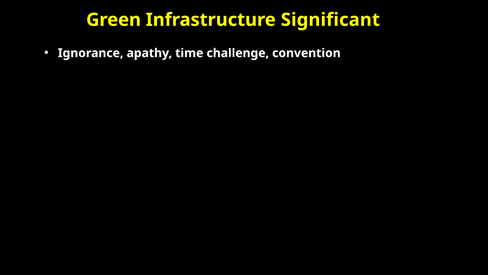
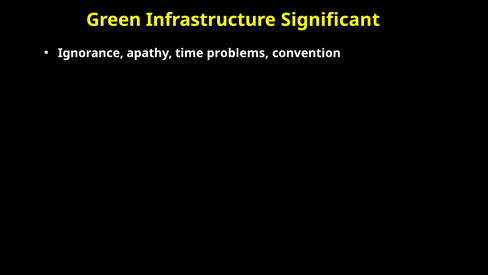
challenge: challenge -> problems (238, 53)
